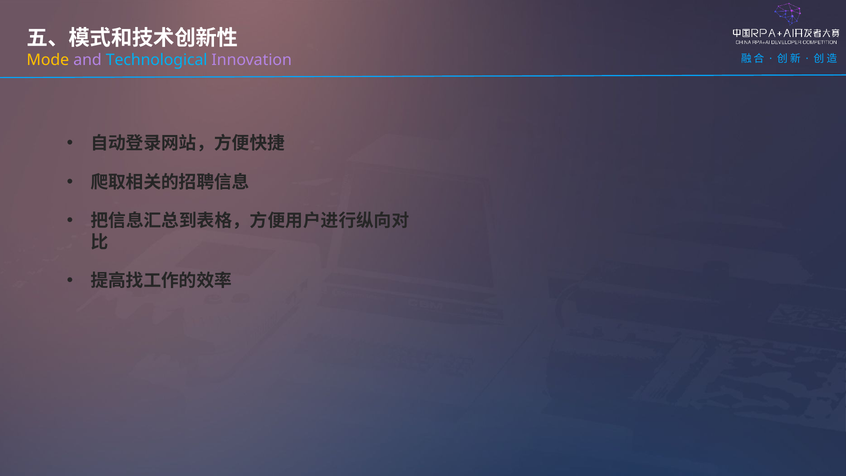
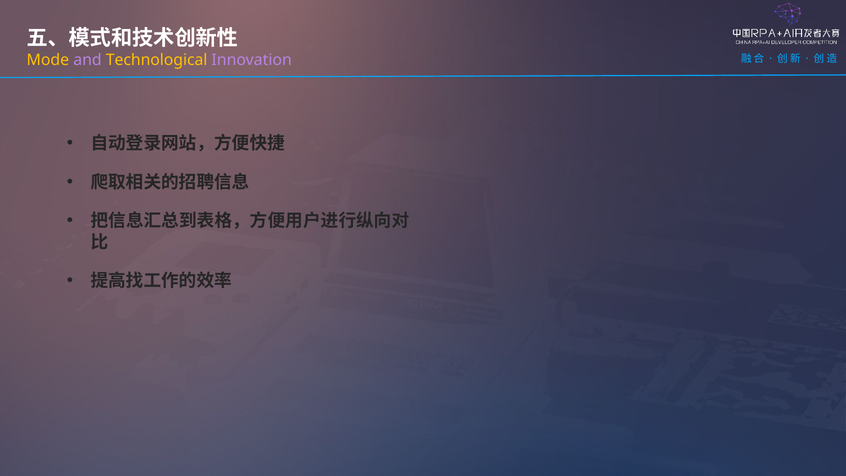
Technological colour: light blue -> yellow (157, 60)
